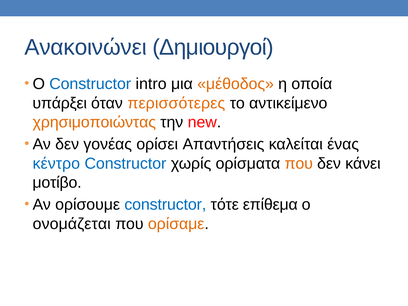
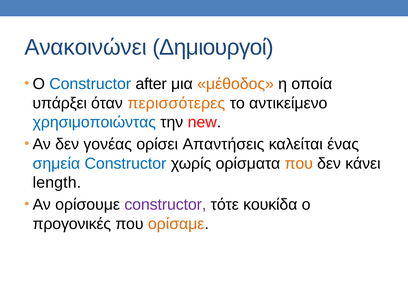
intro: intro -> after (151, 84)
χρησιμοποιώντας colour: orange -> blue (94, 122)
κέντρο: κέντρο -> σημεία (56, 163)
μοτίβο: μοτίβο -> length (57, 183)
constructor colour: blue -> purple (165, 205)
επίθεμα: επίθεμα -> κουκίδα (270, 205)
ονομάζεται: ονομάζεται -> προγονικές (72, 224)
